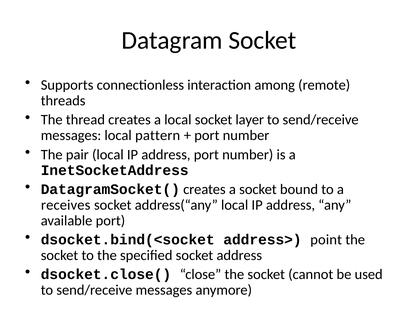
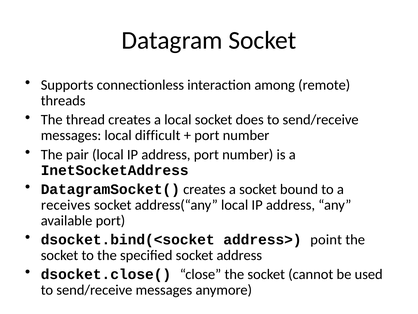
layer: layer -> does (250, 120)
pattern: pattern -> difficult (158, 135)
